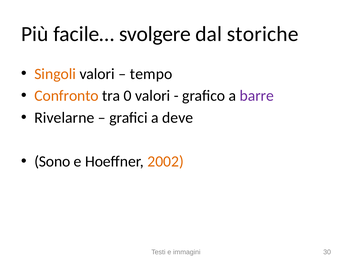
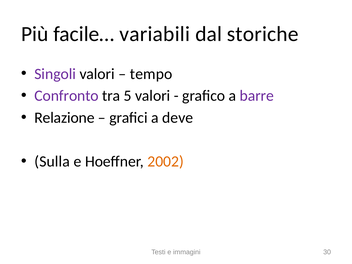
svolgere: svolgere -> variabili (155, 34)
Singoli colour: orange -> purple (55, 74)
Confronto colour: orange -> purple (67, 96)
0: 0 -> 5 (128, 96)
Rivelarne: Rivelarne -> Relazione (64, 118)
Sono: Sono -> Sulla (52, 161)
